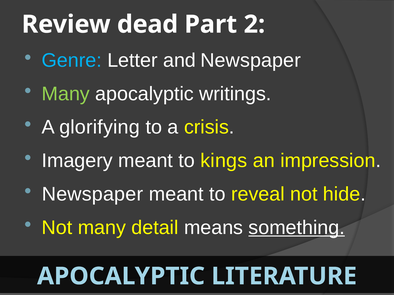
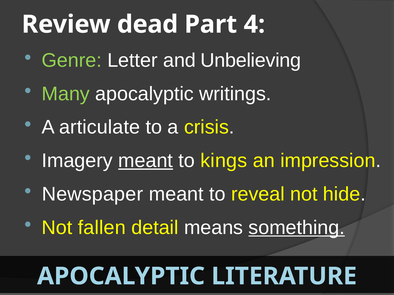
2: 2 -> 4 (254, 24)
Genre colour: light blue -> light green (72, 60)
and Newspaper: Newspaper -> Unbelieving (251, 60)
glorifying: glorifying -> articulate (100, 127)
meant underline: none -> present (146, 161)
Not many: many -> fallen (102, 228)
